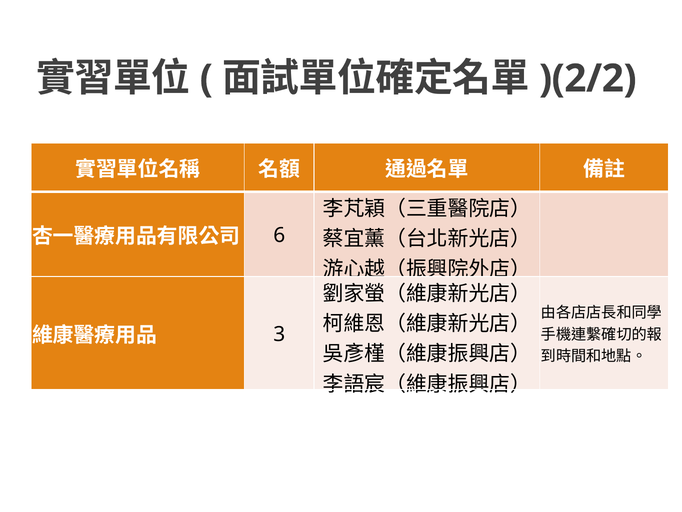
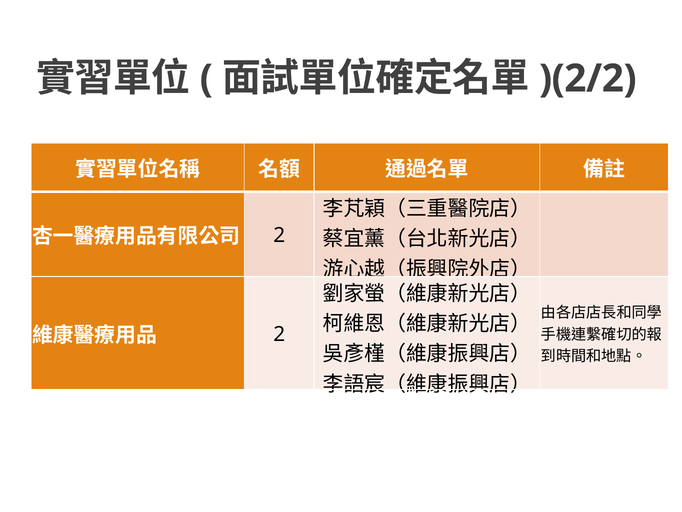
6: 6 -> 2 (279, 235)
3: 3 -> 2 (279, 334)
